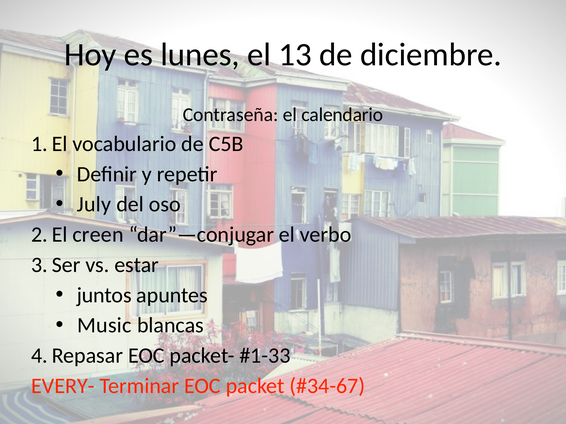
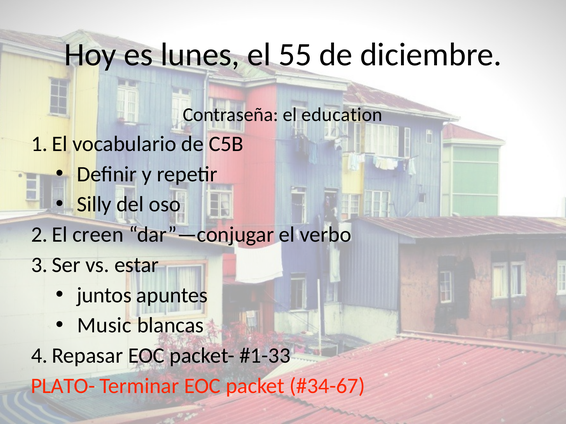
13: 13 -> 55 (295, 55)
calendario: calendario -> education (342, 115)
July: July -> Silly (94, 205)
EVERY-: EVERY- -> PLATO- (63, 386)
